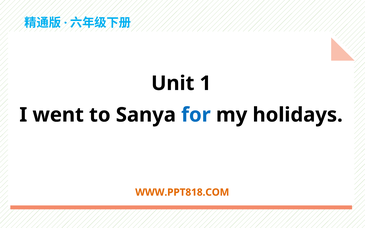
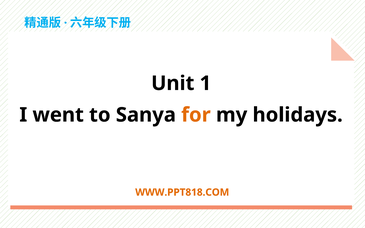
for colour: blue -> orange (196, 115)
